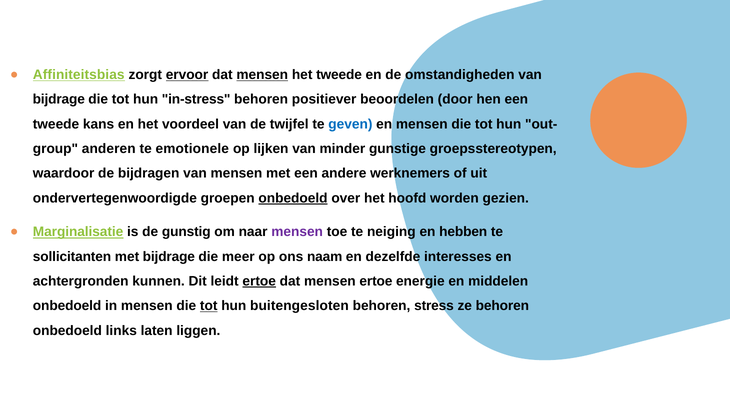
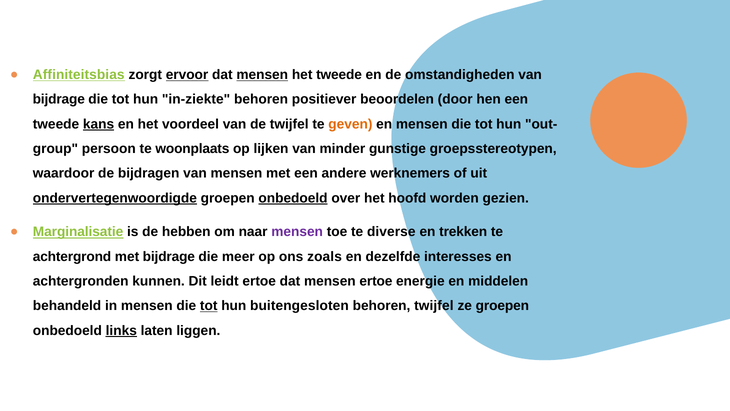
in-stress: in-stress -> in-ziekte (196, 99)
kans underline: none -> present (99, 124)
geven colour: blue -> orange (350, 124)
anderen: anderen -> persoon (109, 149)
emotionele: emotionele -> woonplaats (192, 149)
ondervertegenwoordigde underline: none -> present (115, 198)
gunstig: gunstig -> hebben (186, 232)
neiging: neiging -> diverse (391, 232)
hebben: hebben -> trekken (463, 232)
sollicitanten: sollicitanten -> achtergrond (72, 256)
naam: naam -> zoals (325, 256)
ertoe underline: present -> none (259, 281)
onbedoeld: onbedoeld -> behandeld (67, 306)
behoren stress: stress -> twijfel (434, 306)
ze behoren: behoren -> groepen (502, 306)
links underline: none -> present (121, 330)
